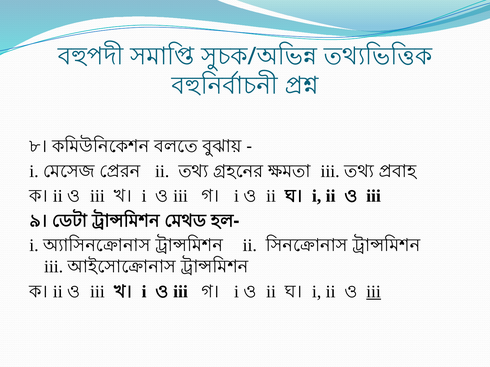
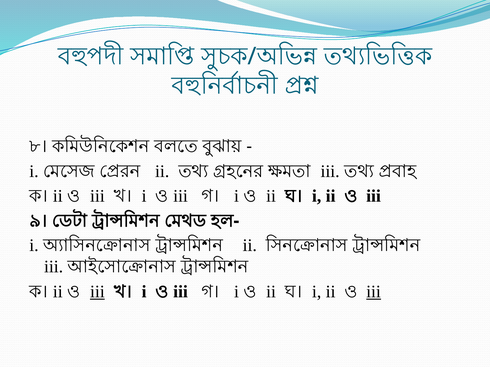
iii underline: none -> present (97, 292)
